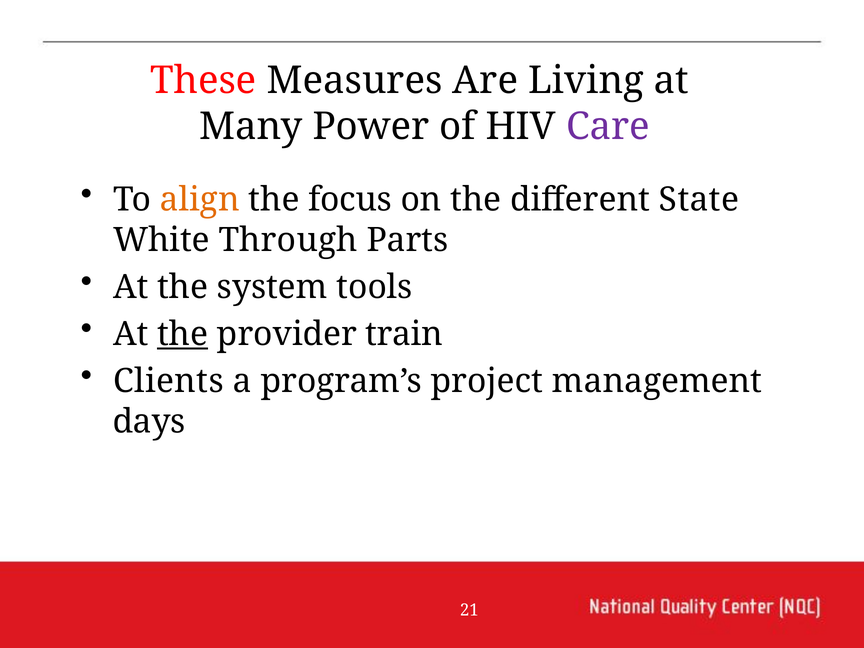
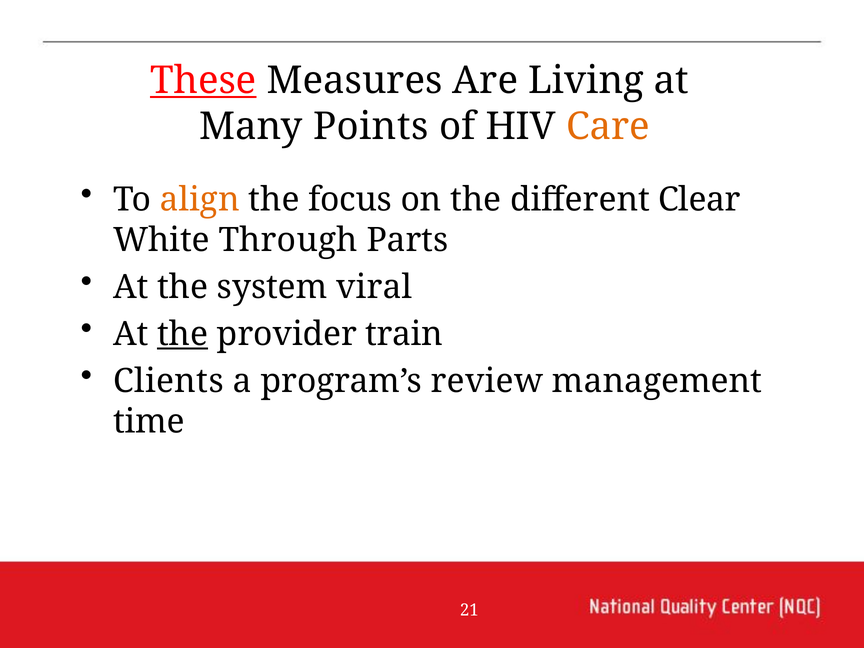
These underline: none -> present (203, 80)
Power: Power -> Points (371, 127)
Care colour: purple -> orange (608, 127)
State: State -> Clear (699, 200)
tools: tools -> viral (374, 287)
project: project -> review (487, 381)
days: days -> time (149, 422)
